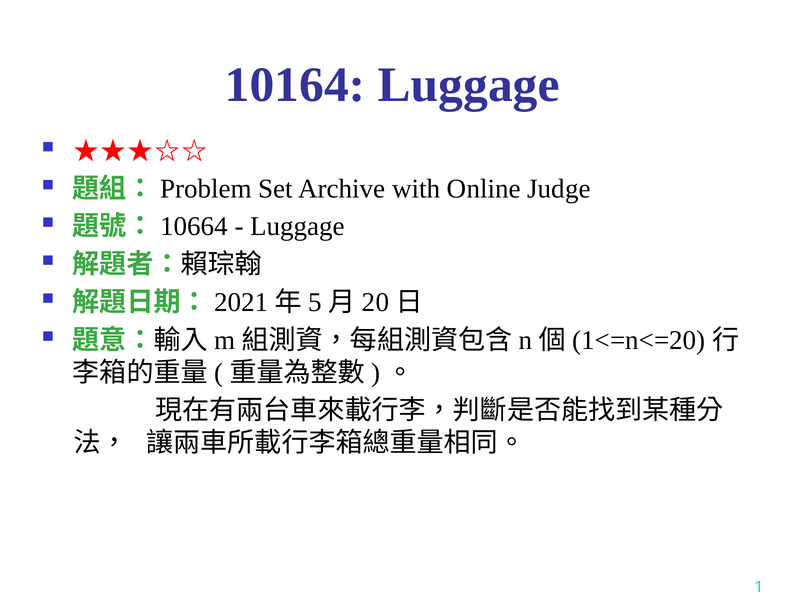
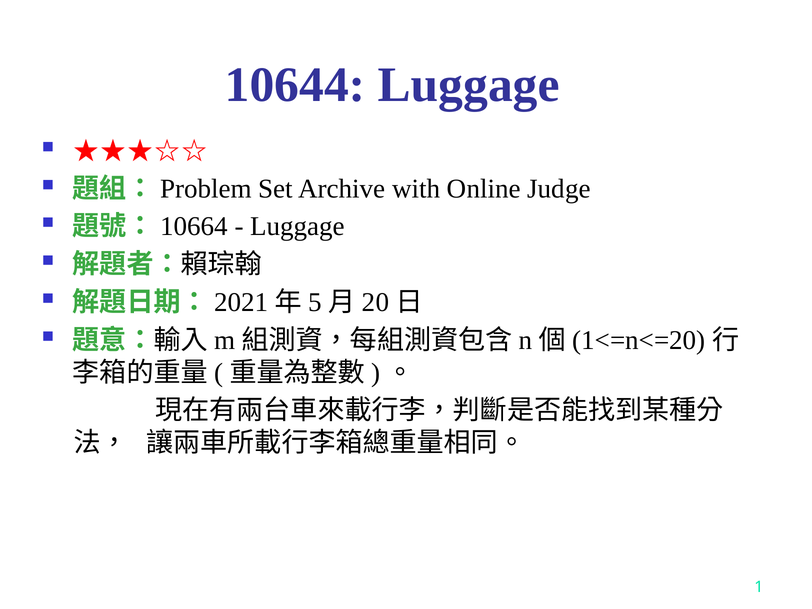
10164: 10164 -> 10644 (295, 85)
